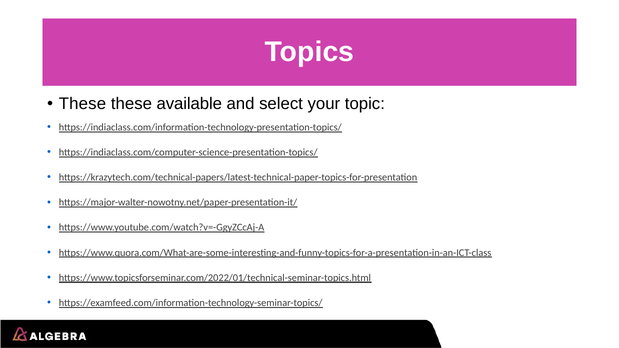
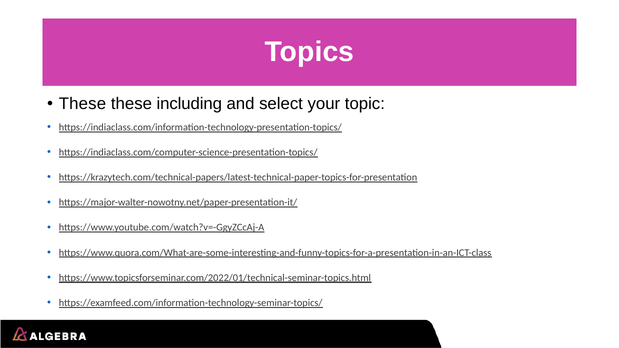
available: available -> including (189, 104)
